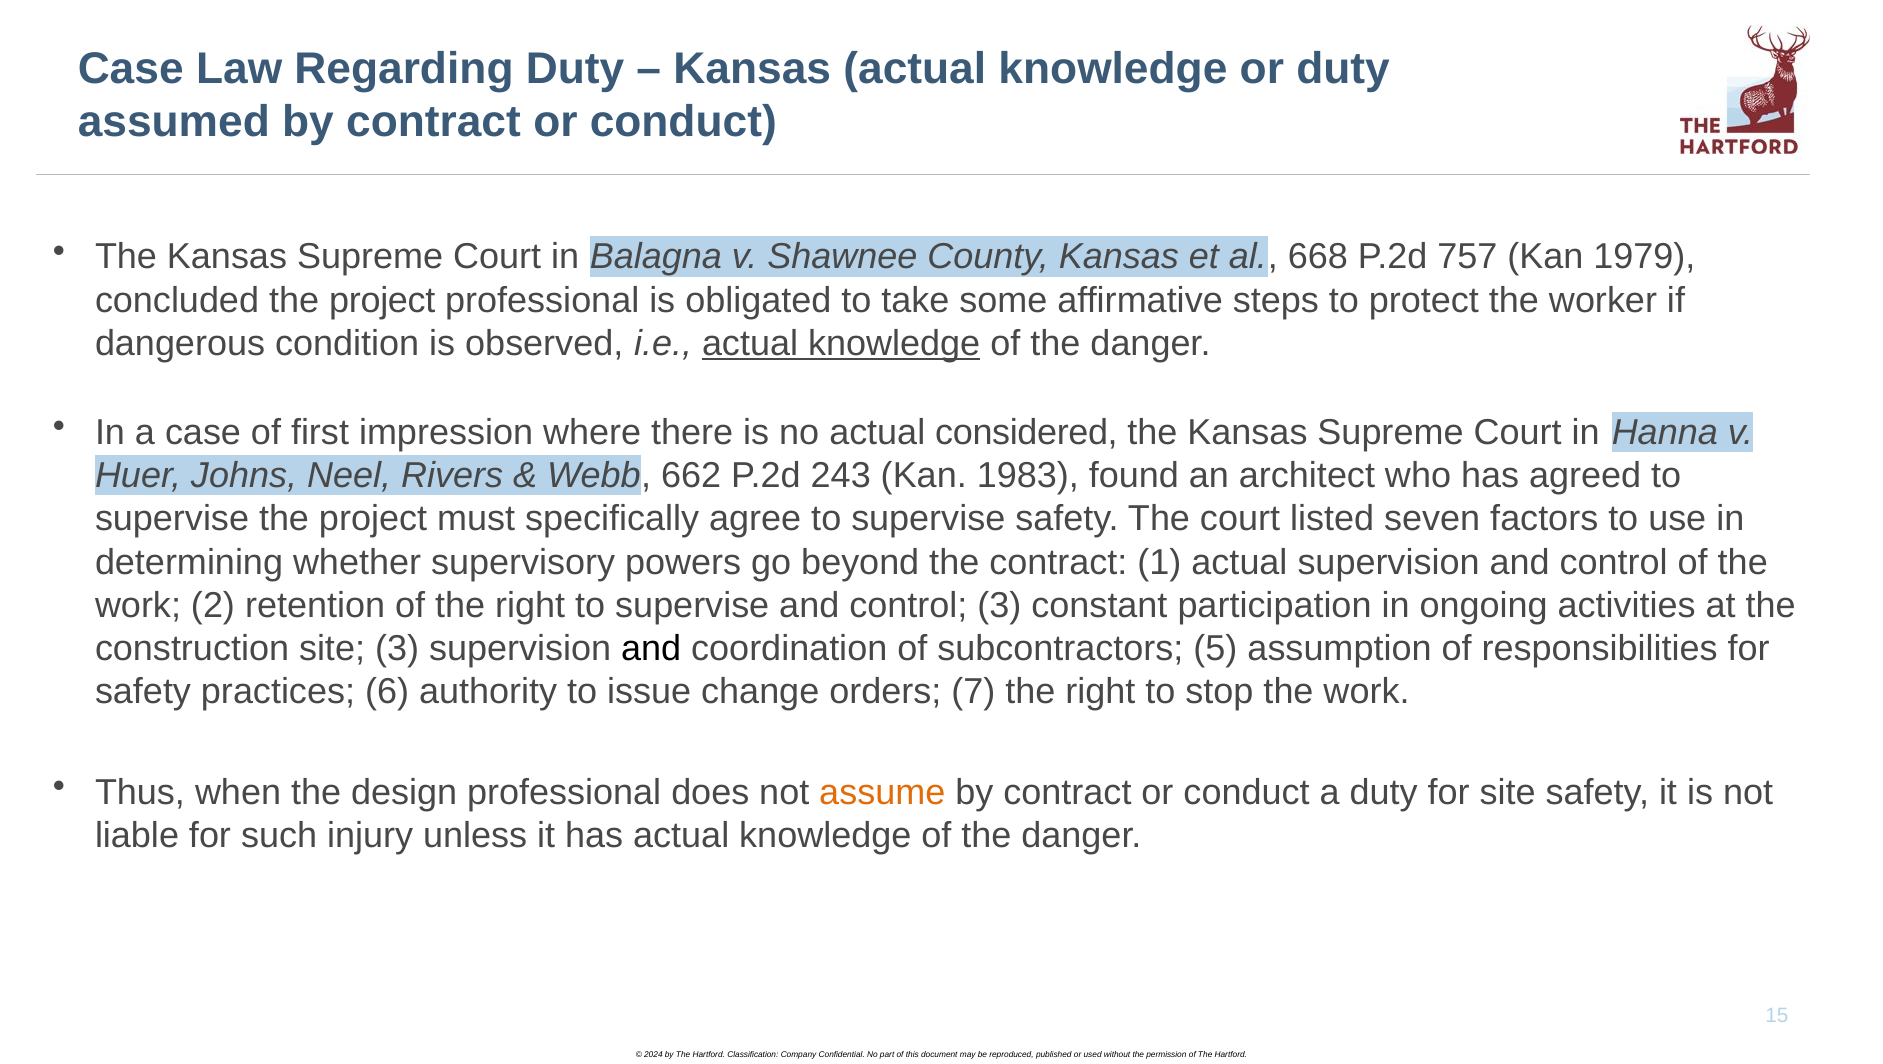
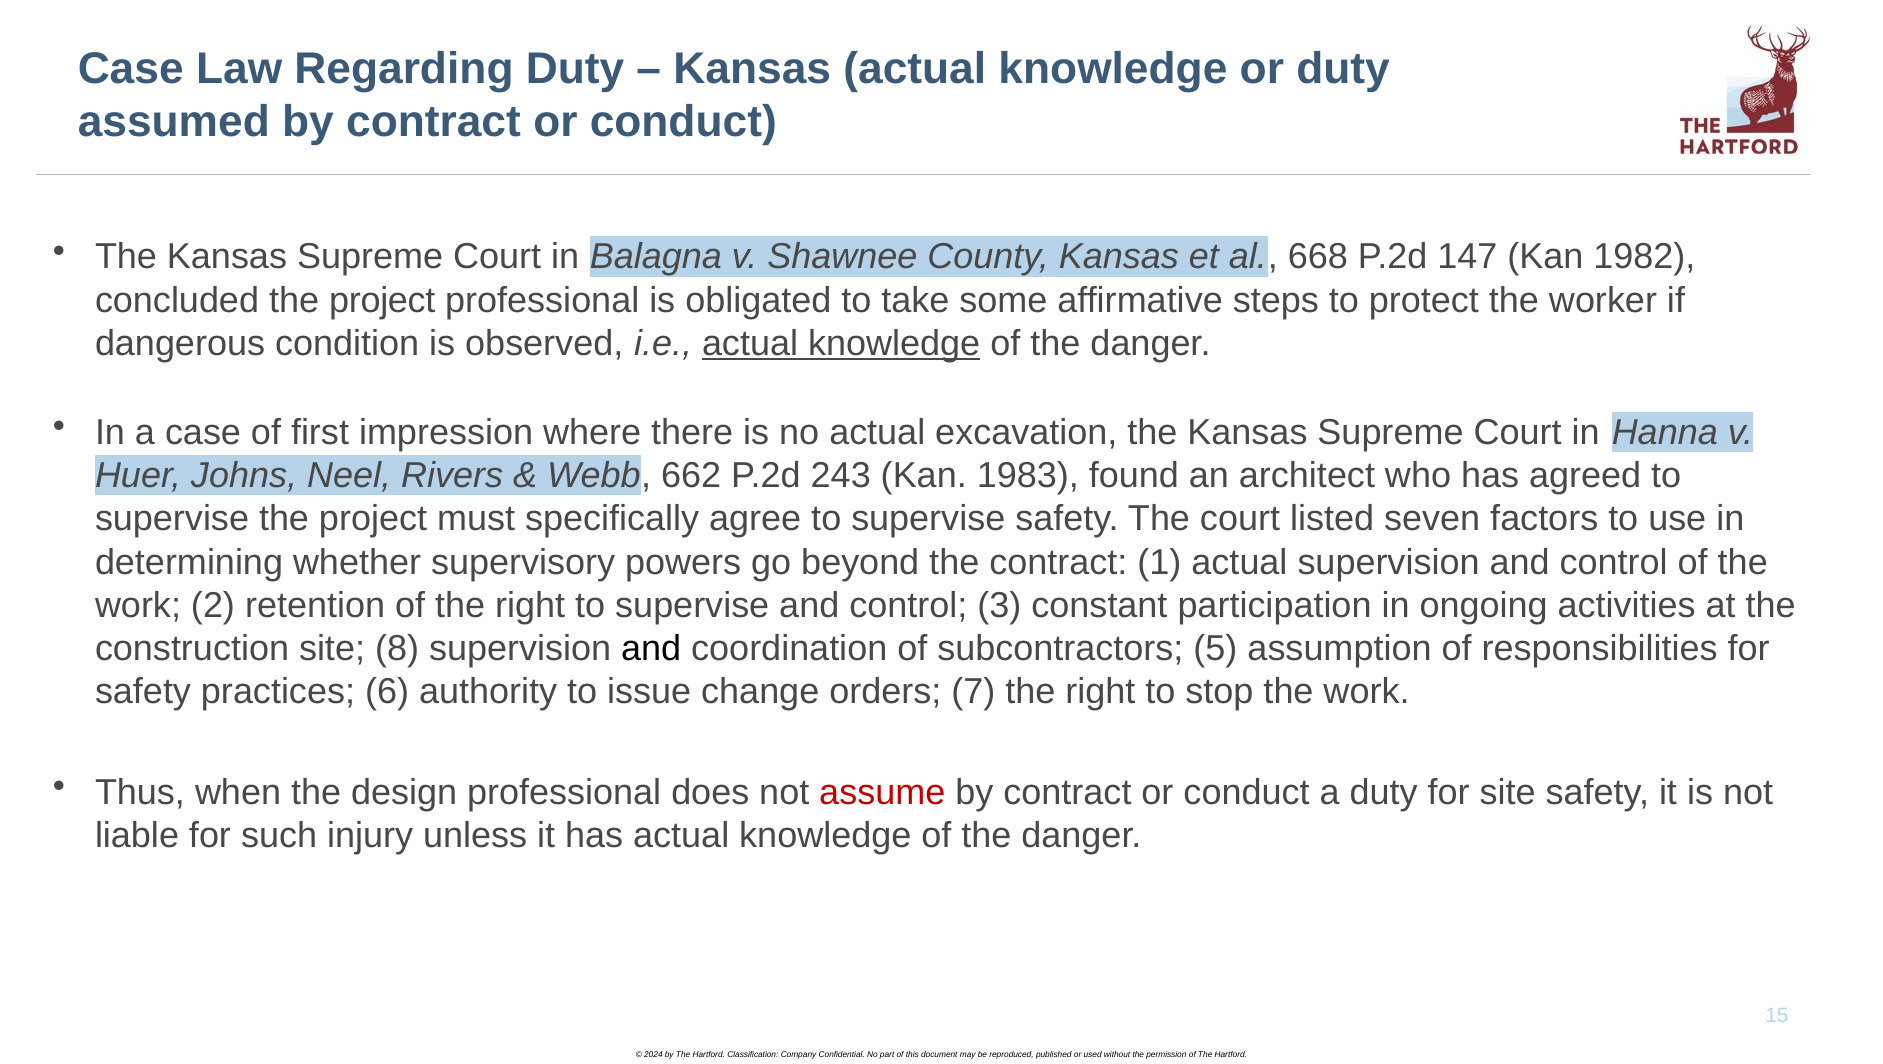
757: 757 -> 147 (1467, 257)
1979: 1979 -> 1982 (1644, 257)
considered: considered -> excavation (1026, 432)
site 3: 3 -> 8 (397, 648)
assume colour: orange -> red (882, 792)
